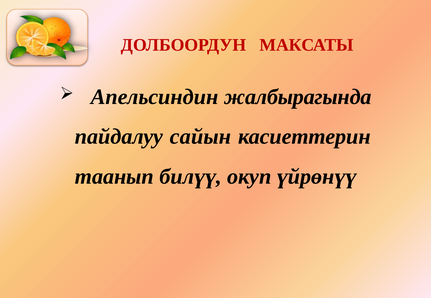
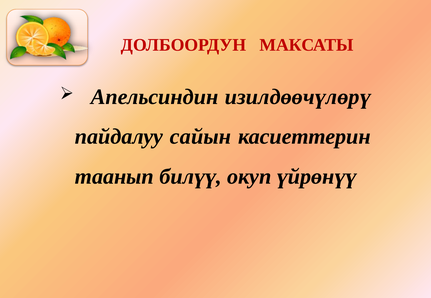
жалбырагында: жалбырагында -> изилдөөчүлөрү (298, 97)
